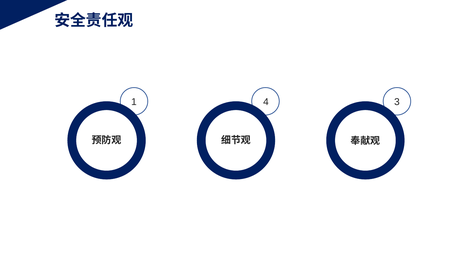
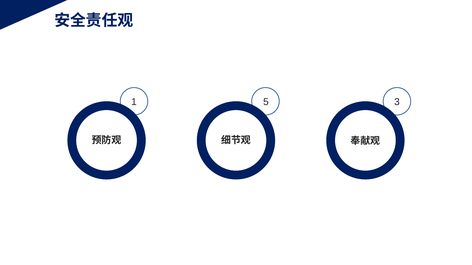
4: 4 -> 5 (266, 102)
